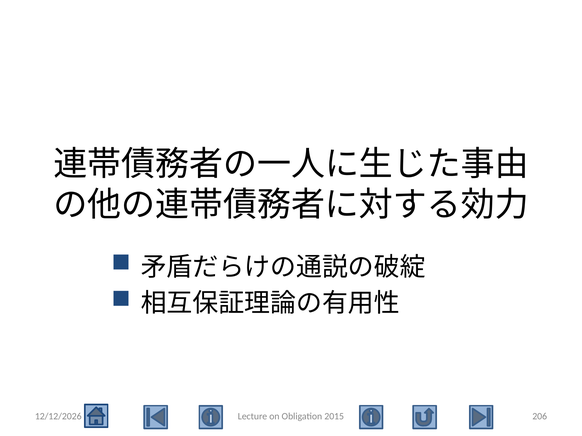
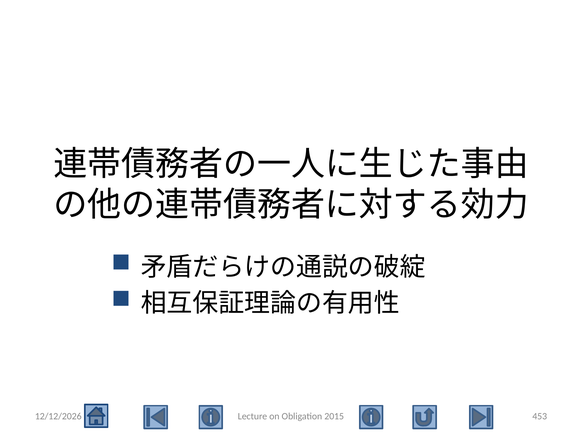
206: 206 -> 453 (540, 417)
